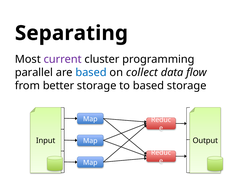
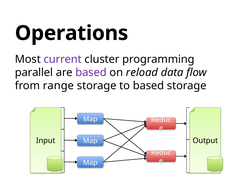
Separating: Separating -> Operations (72, 33)
based colour: blue -> purple (91, 73)
collect: collect -> reload (142, 73)
better: better -> range (58, 86)
